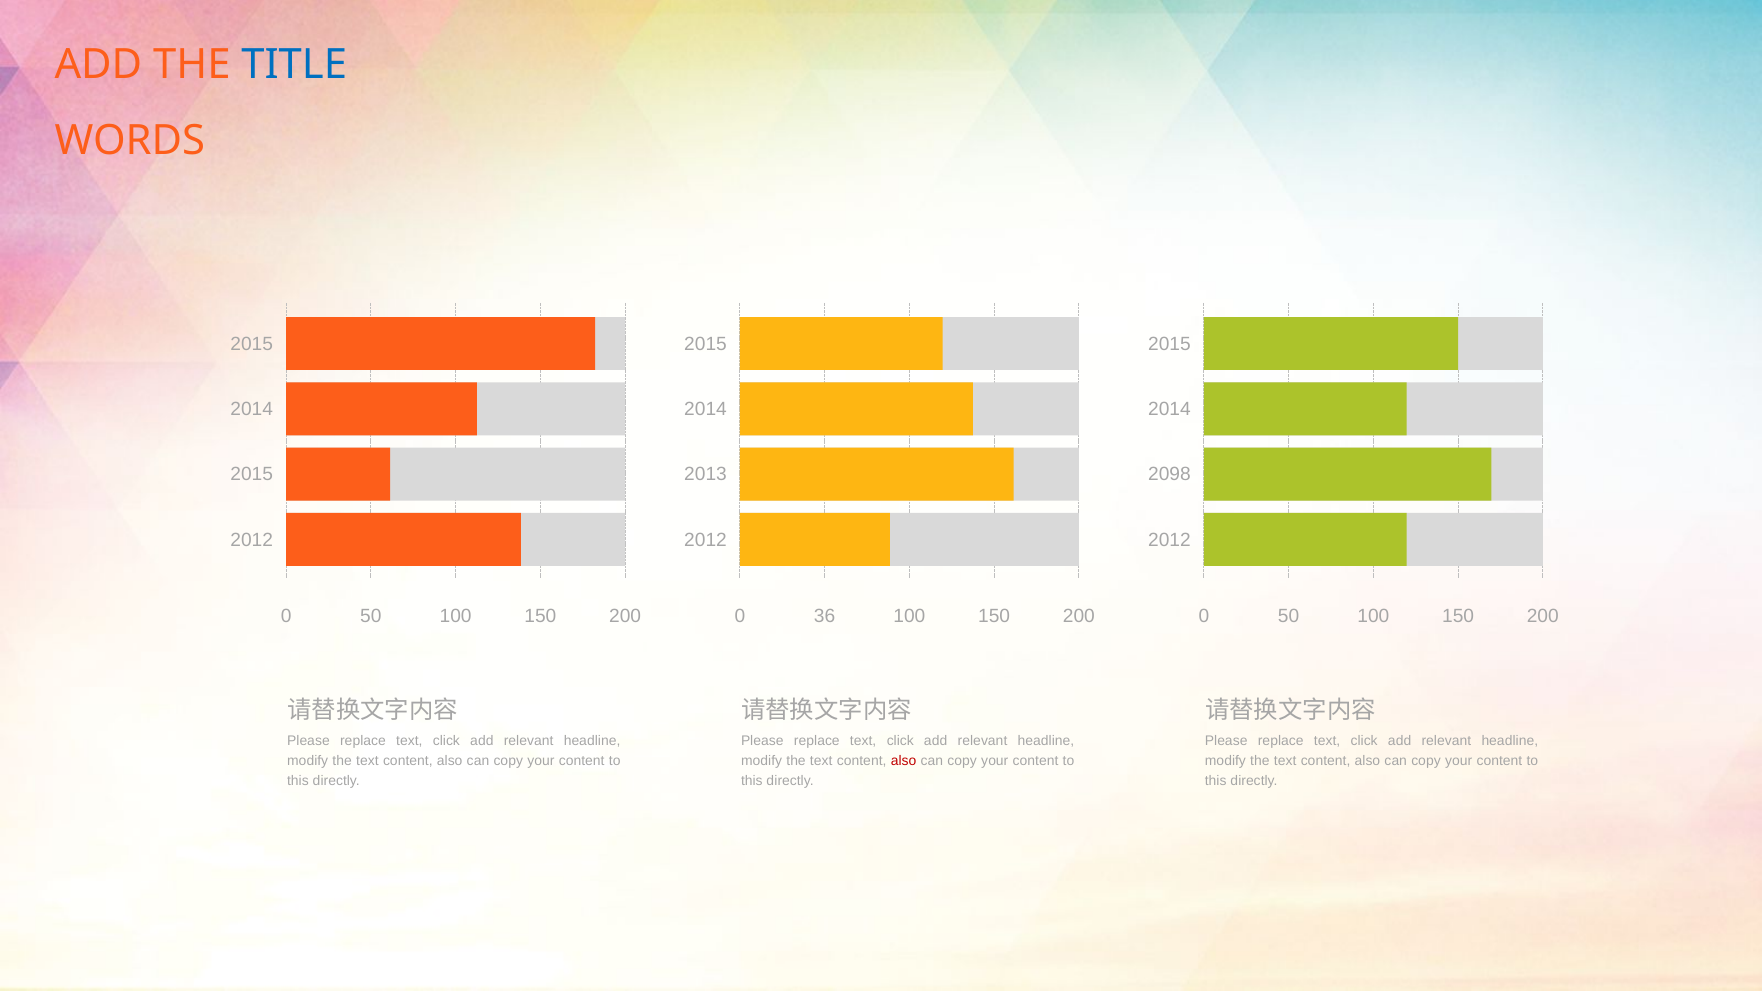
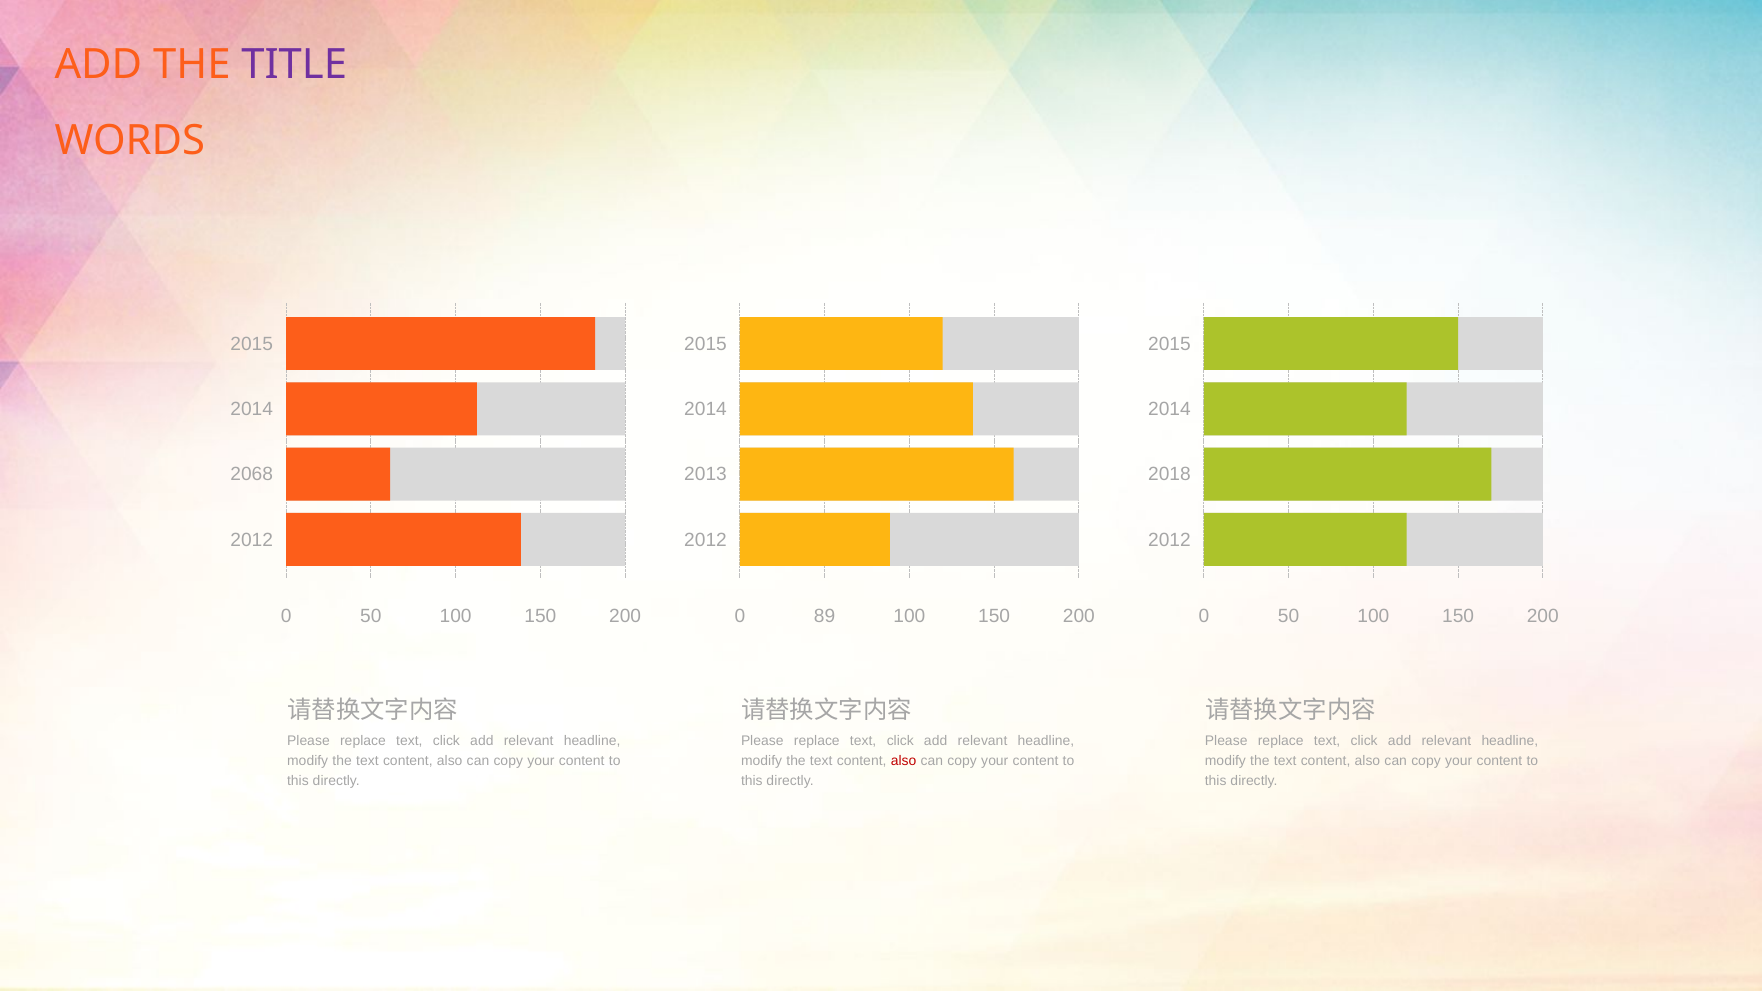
TITLE colour: blue -> purple (294, 65)
2015: 2015 -> 2068 (252, 475)
2098: 2098 -> 2018 (1169, 475)
36: 36 -> 89 (825, 616)
